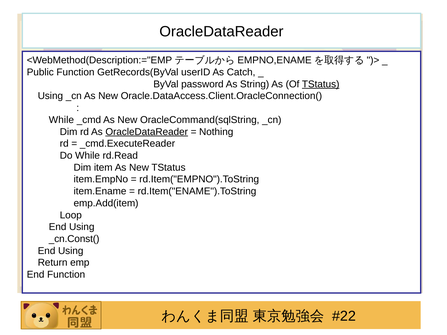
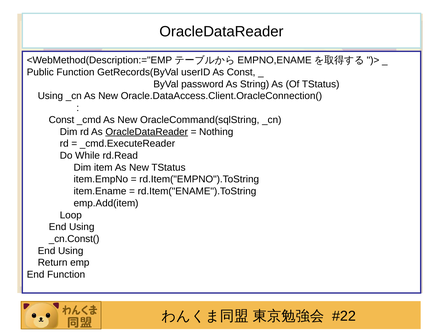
As Catch: Catch -> Const (241, 72)
TStatus underline: present -> none (321, 84)
While: While -> Const (62, 120)
